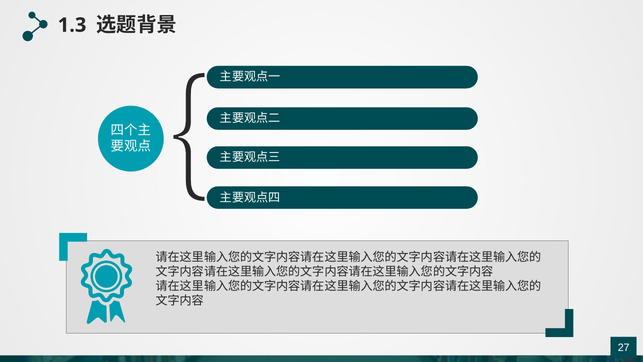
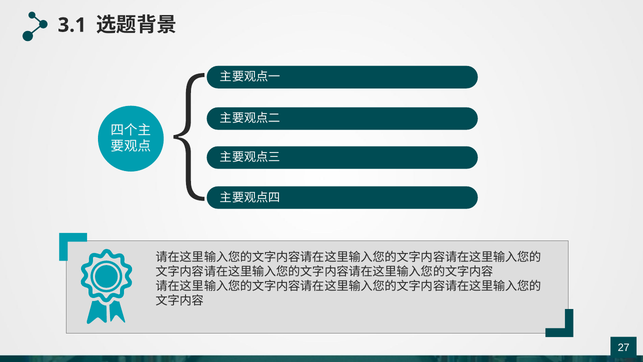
1.3: 1.3 -> 3.1 (72, 25)
